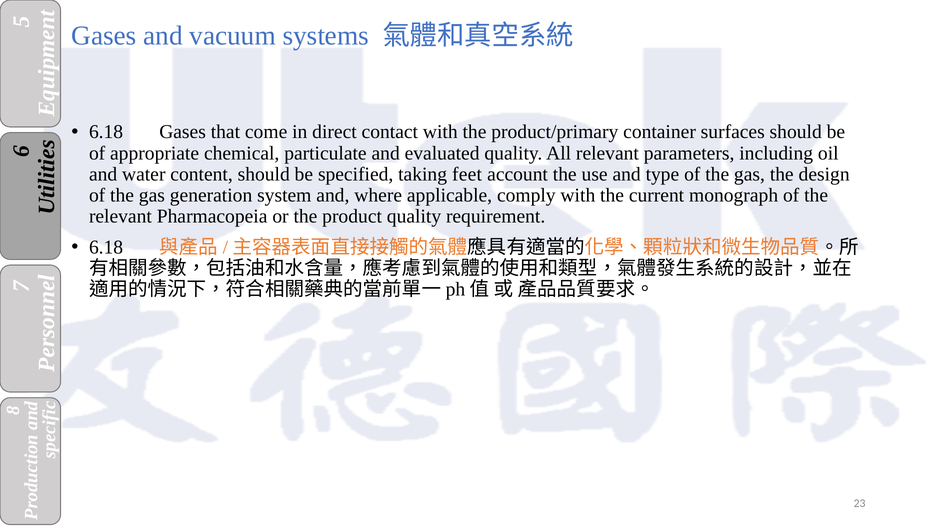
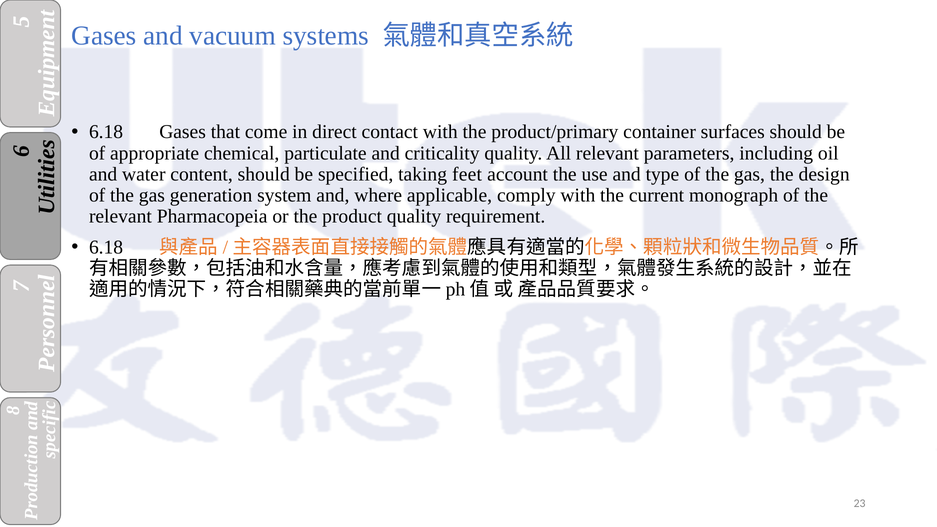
evaluated: evaluated -> criticality (442, 153)
